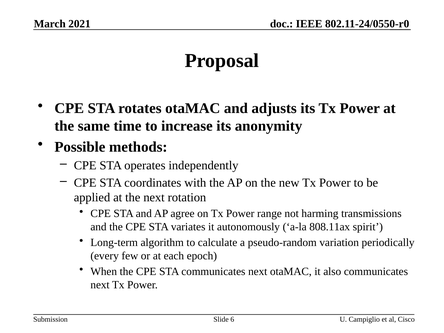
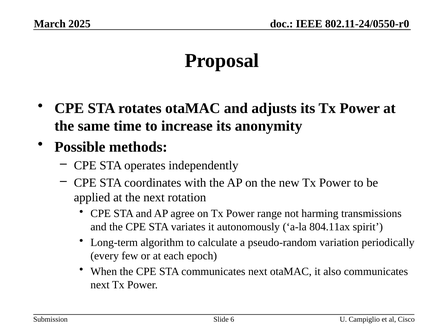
2021: 2021 -> 2025 (79, 24)
808.11ax: 808.11ax -> 804.11ax (330, 227)
